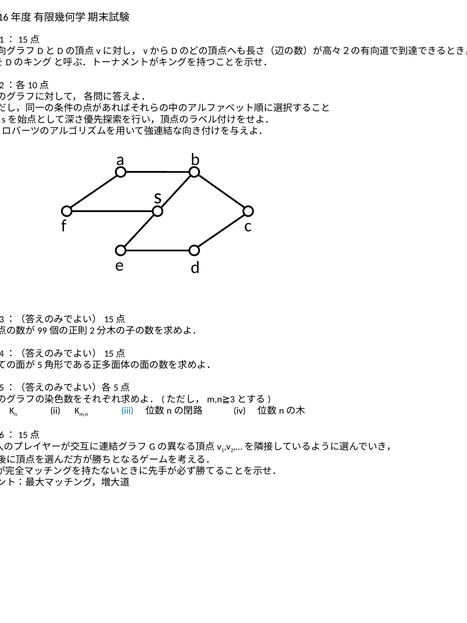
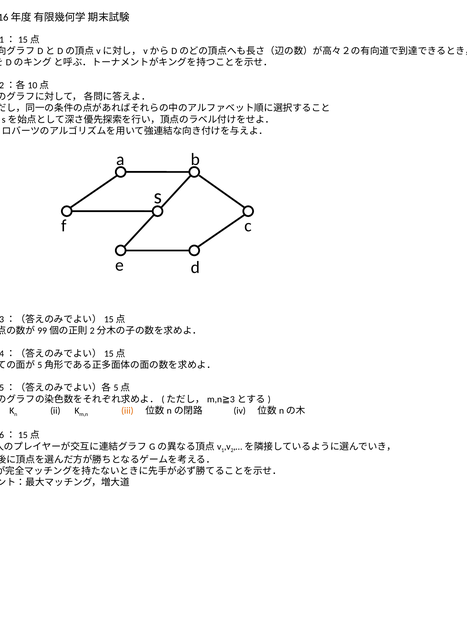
iii colour: blue -> orange (127, 410)
